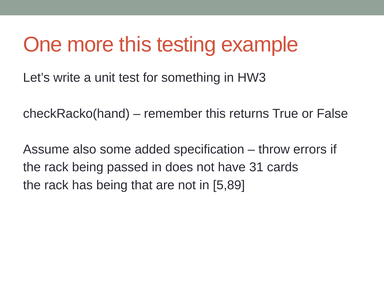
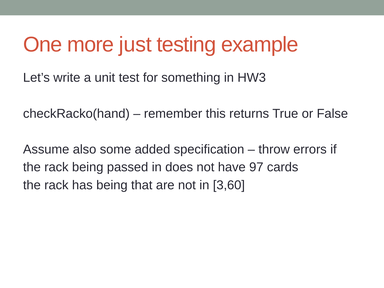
more this: this -> just (135, 45)
31: 31 -> 97 (256, 167)
5,89: 5,89 -> 3,60 (229, 185)
